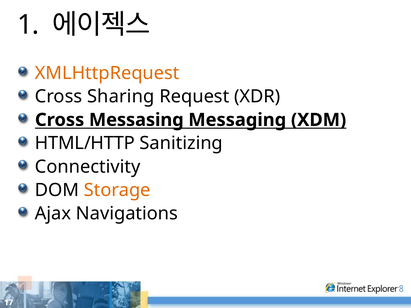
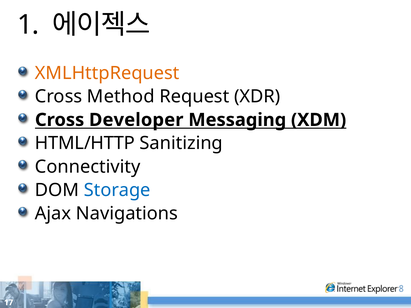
Sharing: Sharing -> Method (121, 97)
Messasing: Messasing -> Developer (136, 120)
Storage colour: orange -> blue (117, 190)
